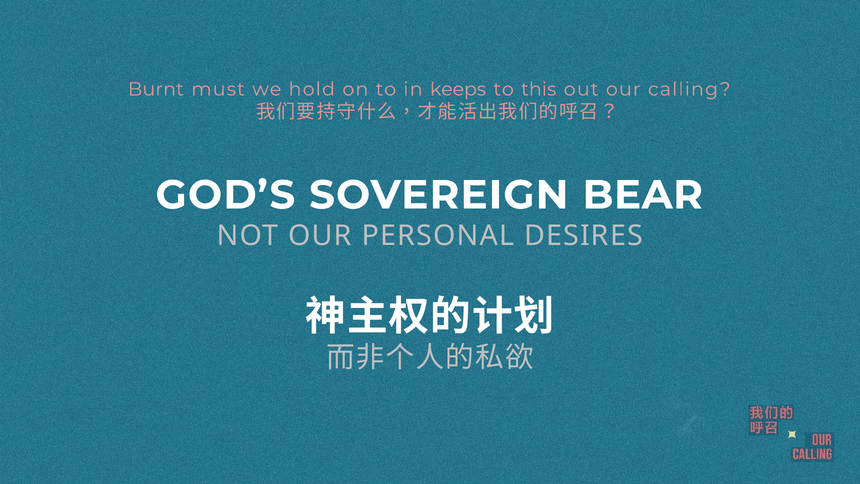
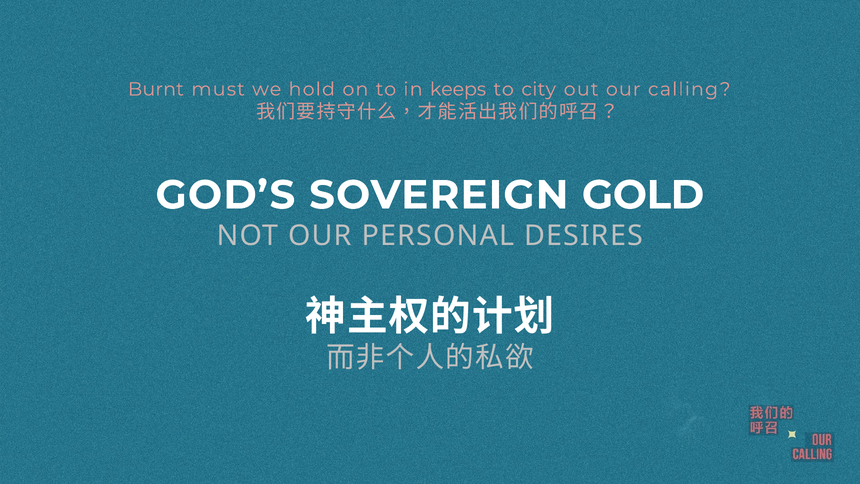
this: this -> city (539, 89)
BEAR: BEAR -> GOLD (643, 195)
